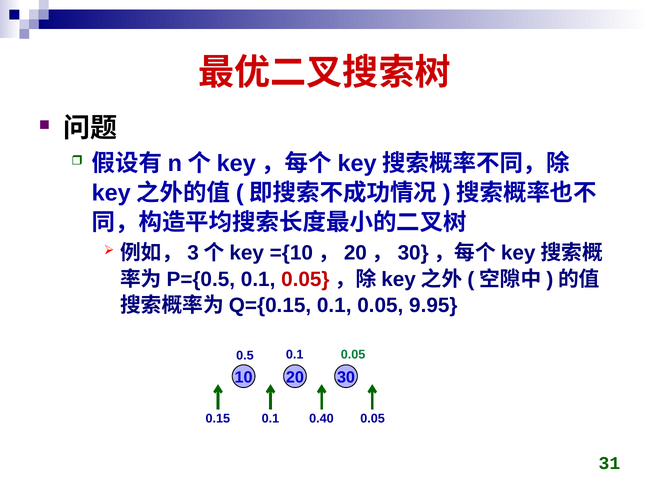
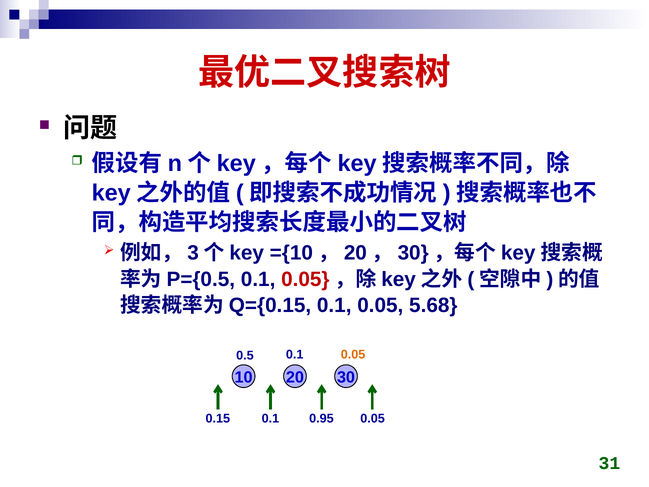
9.95: 9.95 -> 5.68 (433, 305)
0.05 colour: green -> orange (353, 354)
0.40: 0.40 -> 0.95 (321, 418)
